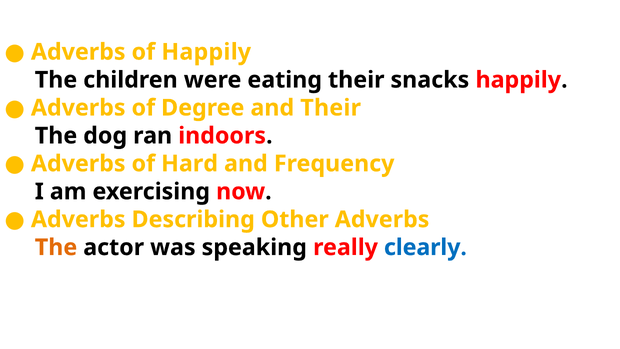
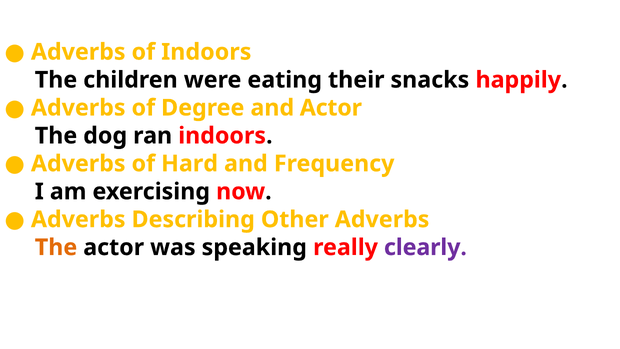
of Happily: Happily -> Indoors (206, 52)
and Their: Their -> Actor (331, 108)
clearly colour: blue -> purple (425, 247)
